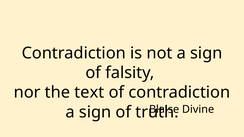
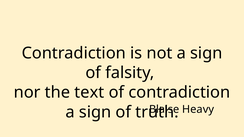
Divine: Divine -> Heavy (198, 109)
